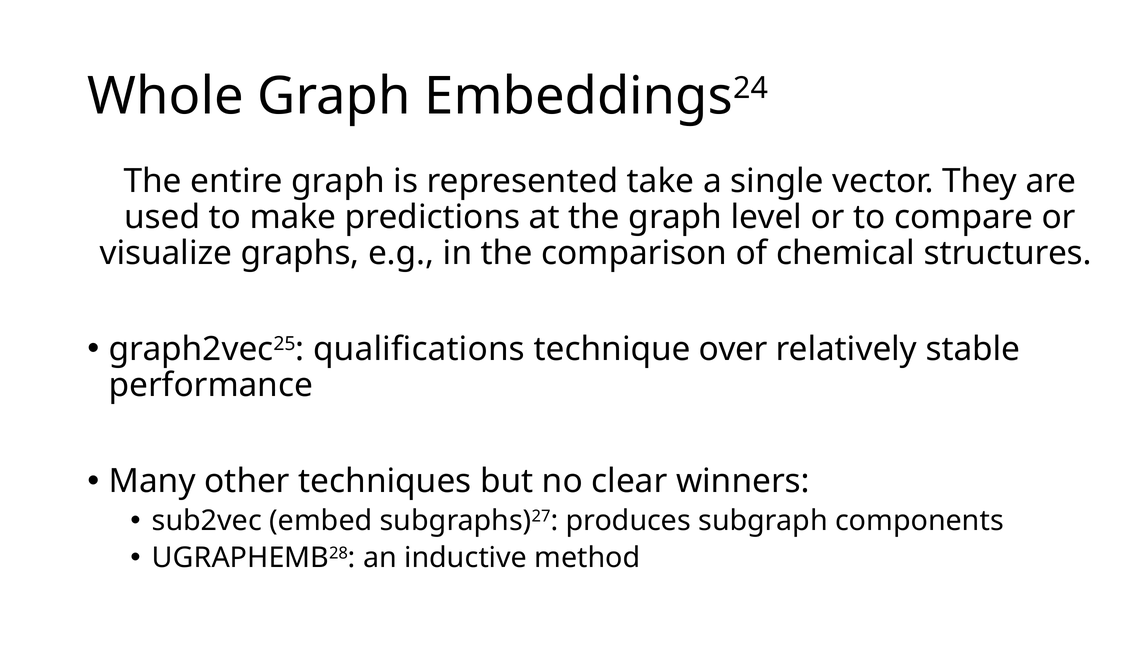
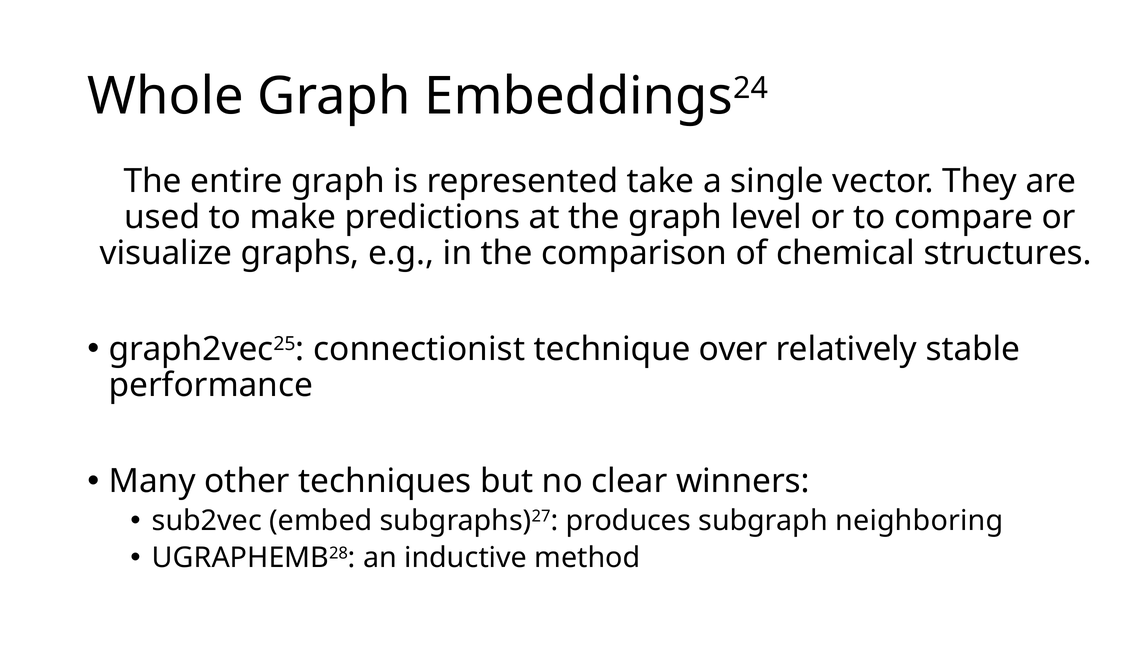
qualifications: qualifications -> connectionist (419, 349)
components: components -> neighboring (919, 521)
